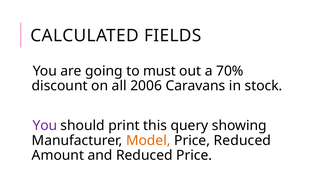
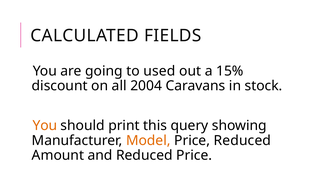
must: must -> used (159, 71)
70%: 70% -> 15% (230, 71)
2006: 2006 -> 2004 (146, 86)
You colour: purple -> orange (45, 126)
